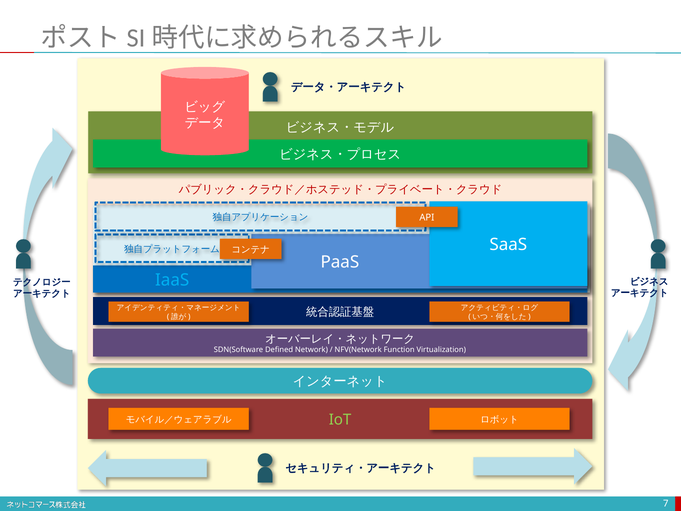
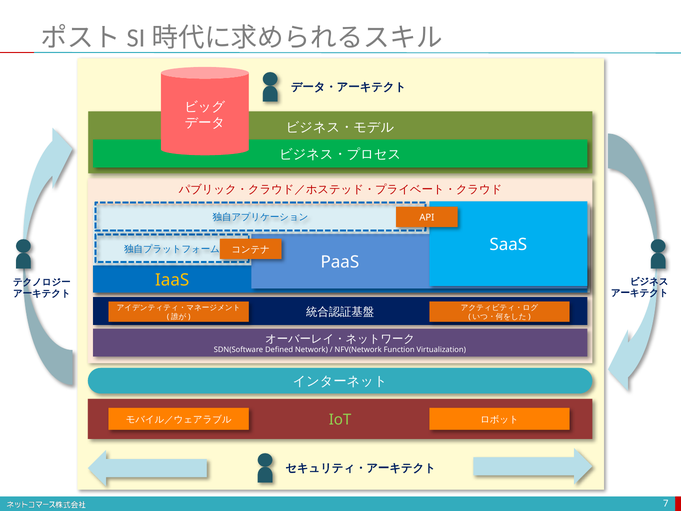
IaaS colour: light blue -> yellow (172, 280)
